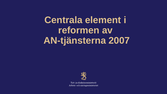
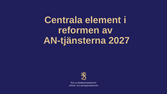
2007: 2007 -> 2027 (119, 41)
